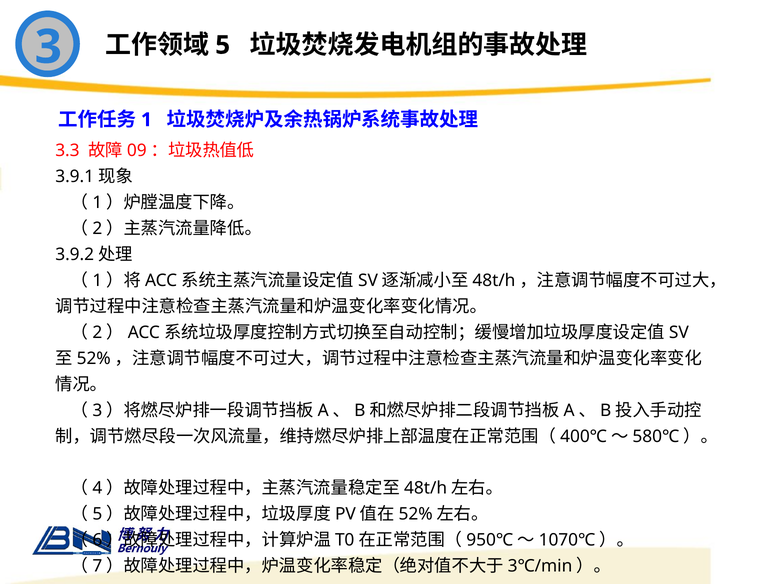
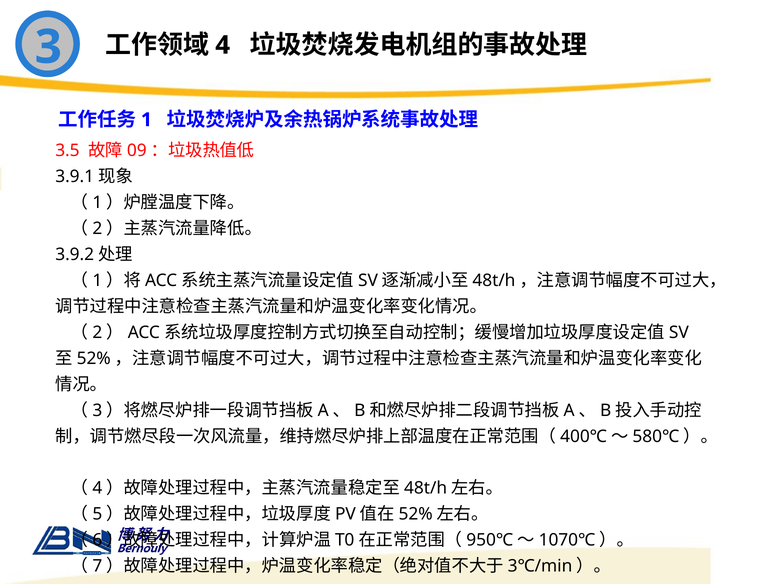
5: 5 -> 4 (223, 45)
3.3: 3.3 -> 3.5 (67, 151)
